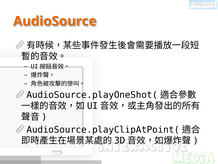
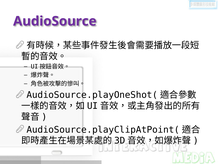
AudioSource colour: orange -> purple (55, 21)
